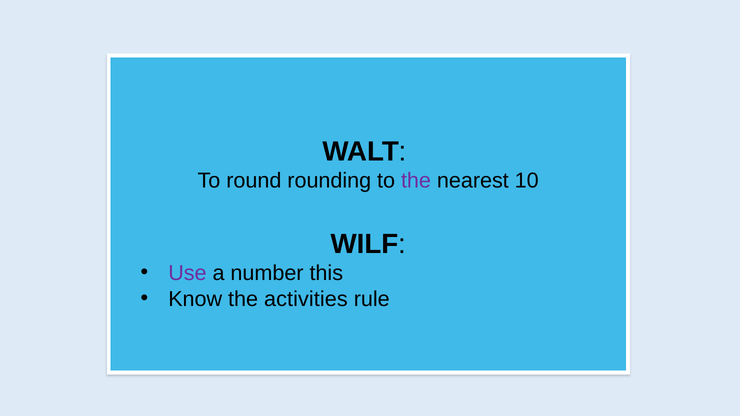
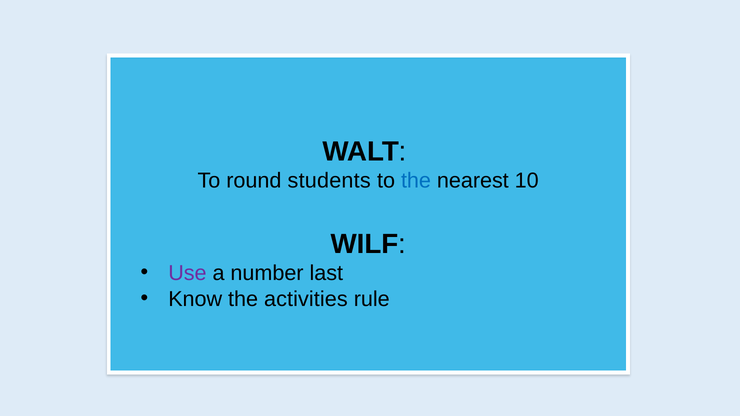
rounding: rounding -> students (329, 181)
the colour: purple -> blue (416, 181)
this: this -> last (326, 273)
